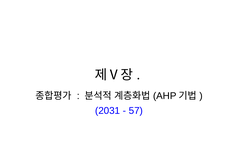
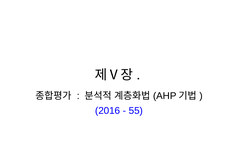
2031: 2031 -> 2016 (108, 110)
57: 57 -> 55 (136, 110)
